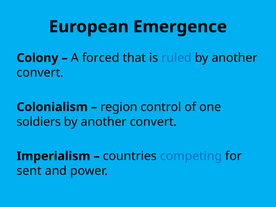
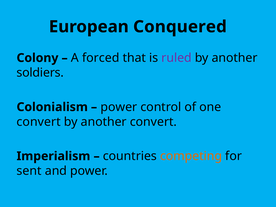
Emergence: Emergence -> Conquered (180, 27)
ruled colour: blue -> purple (177, 58)
convert: convert -> soldiers (40, 73)
region: region -> power (119, 107)
soldiers: soldiers -> convert (39, 122)
competing colour: blue -> orange (191, 156)
